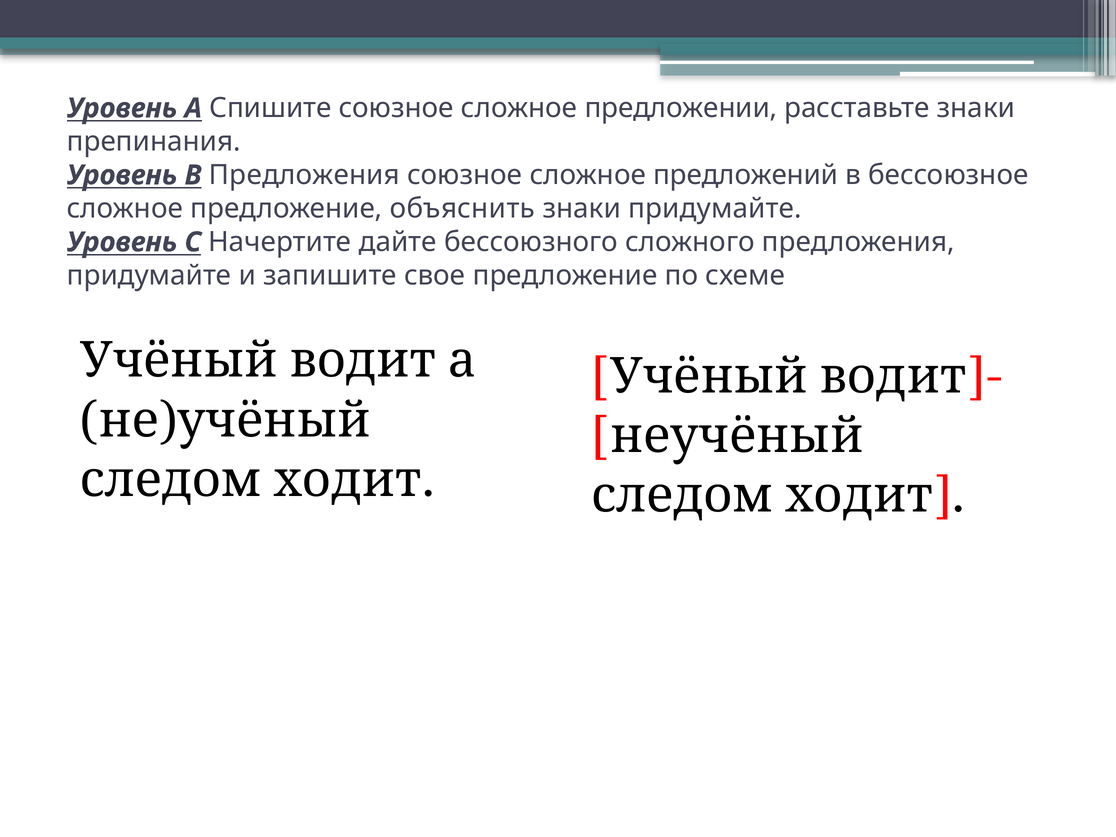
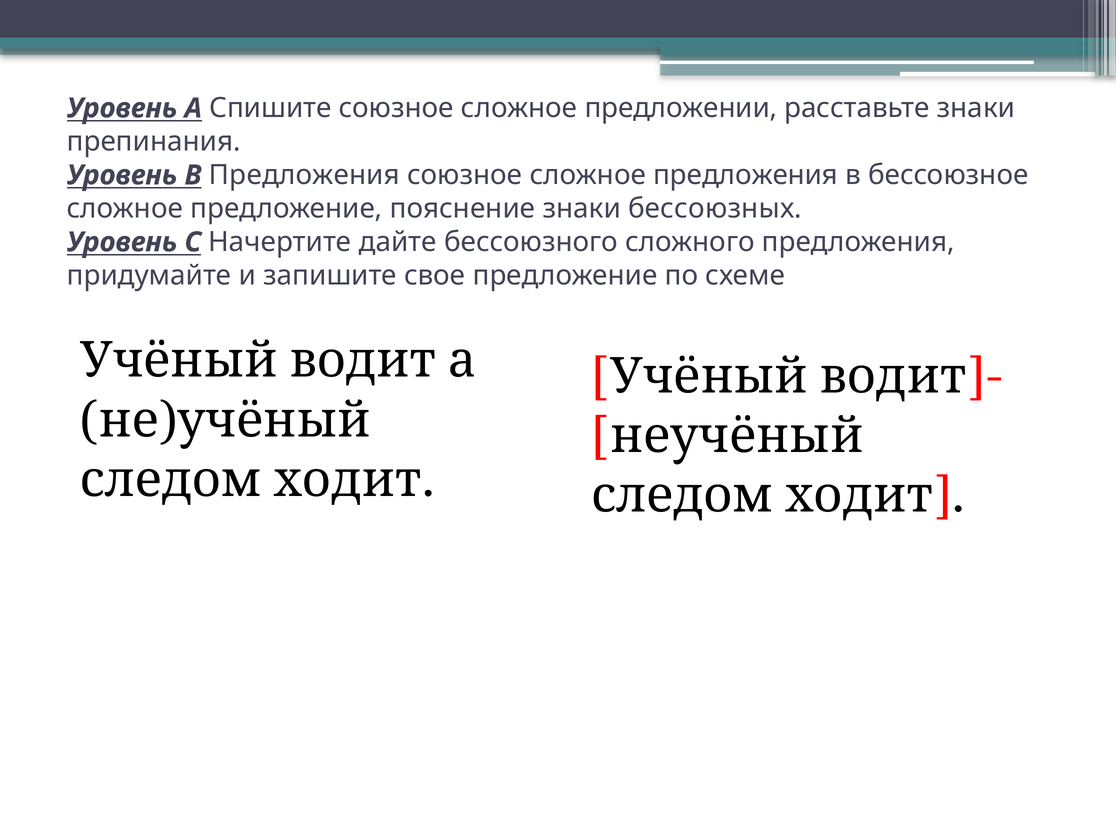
сложное предложений: предложений -> предложения (746, 175)
объяснить: объяснить -> пояснение (462, 209)
знаки придумайте: придумайте -> бессоюзных (715, 209)
